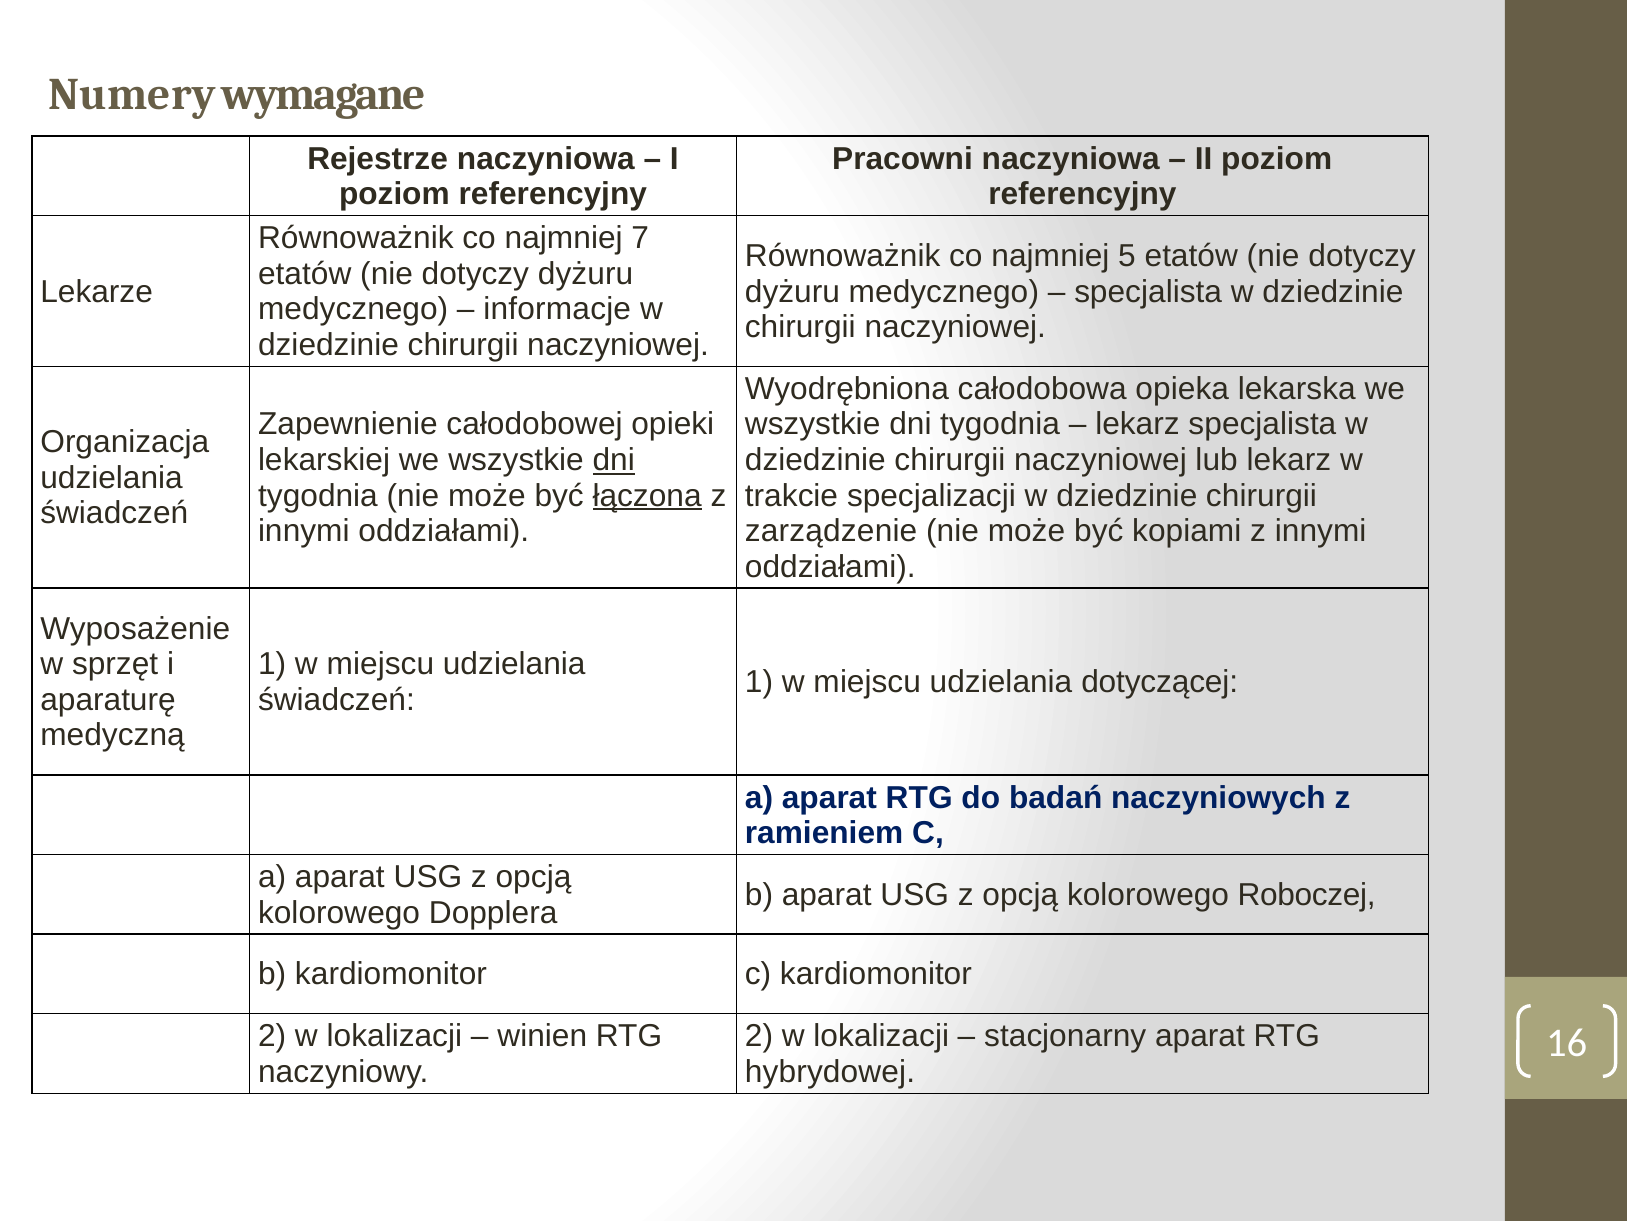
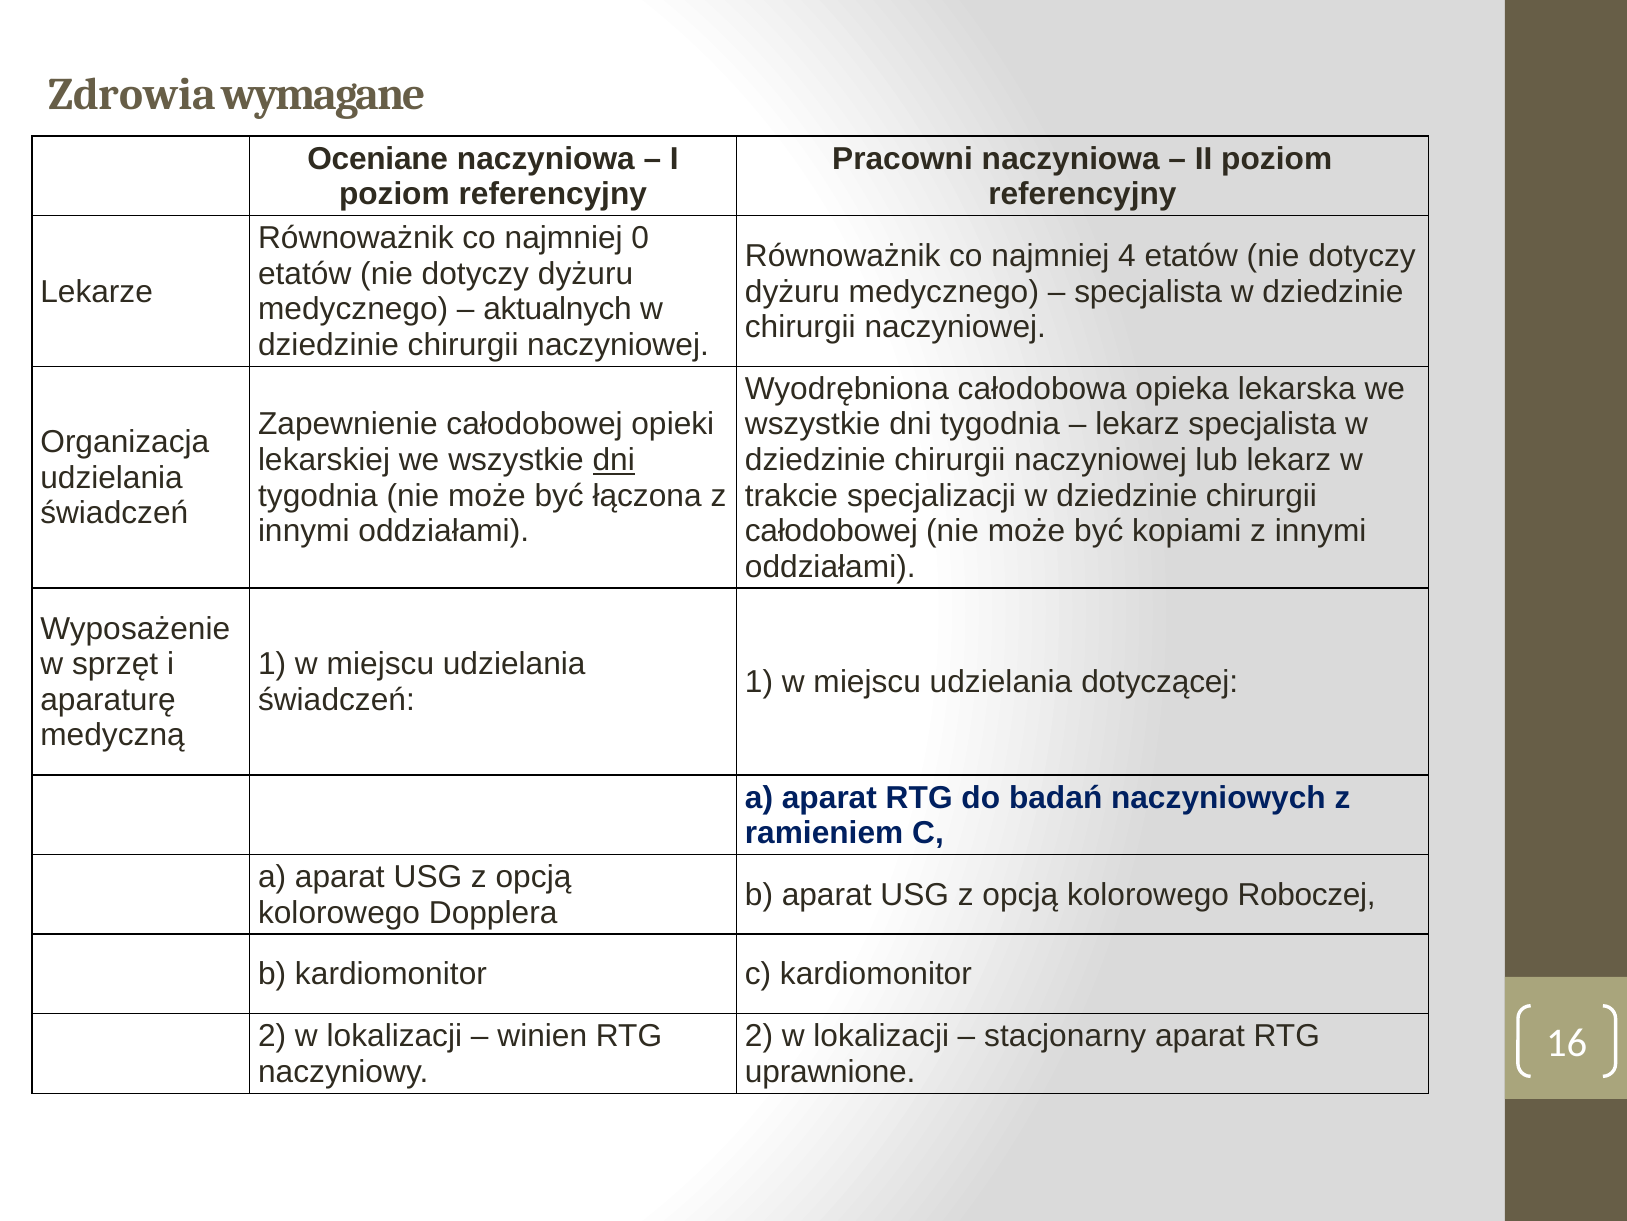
Numery: Numery -> Zdrowia (132, 94)
Rejestrze: Rejestrze -> Oceniane (378, 159)
7: 7 -> 0 (640, 238)
5: 5 -> 4 (1127, 256)
informacje: informacje -> aktualnych (558, 309)
łączona underline: present -> none (647, 495)
zarządzenie: zarządzenie -> całodobowej (831, 531)
hybrydowej: hybrydowej -> uprawnione (830, 1071)
